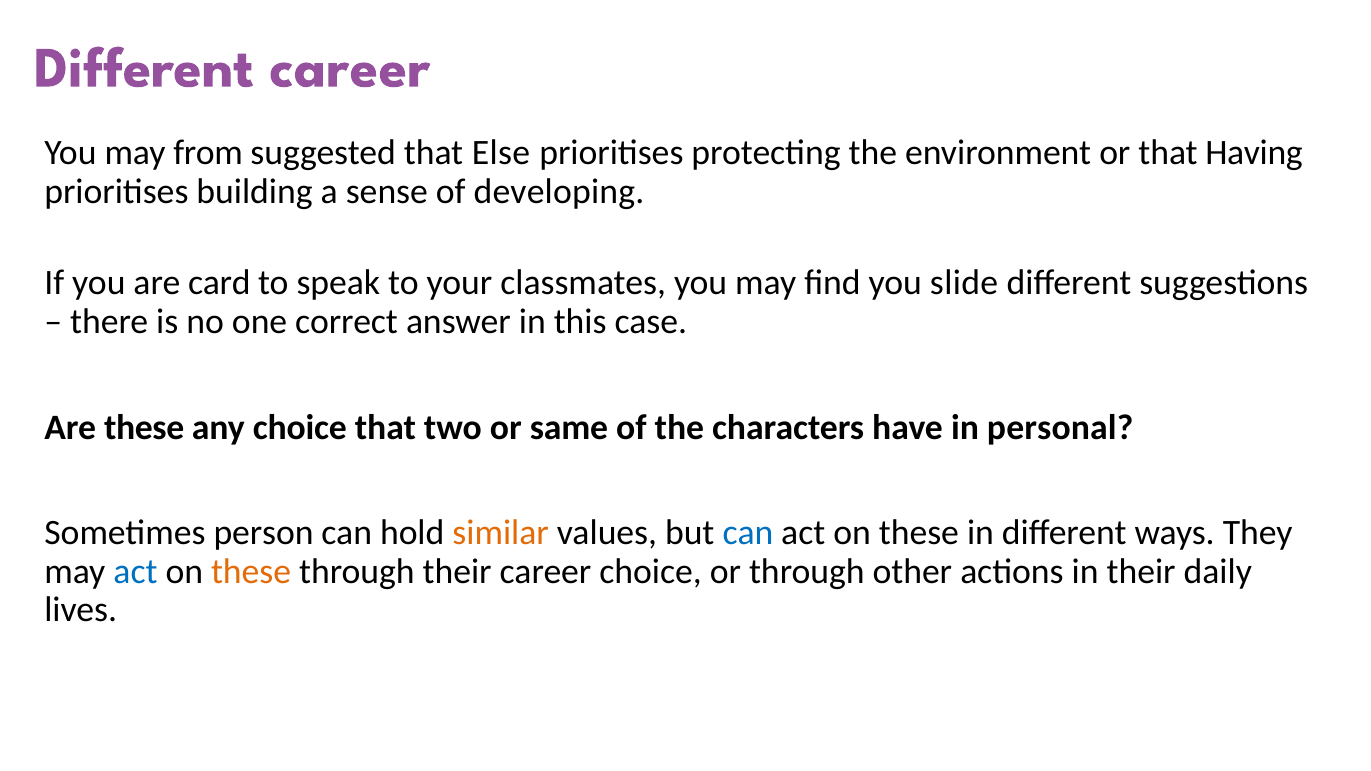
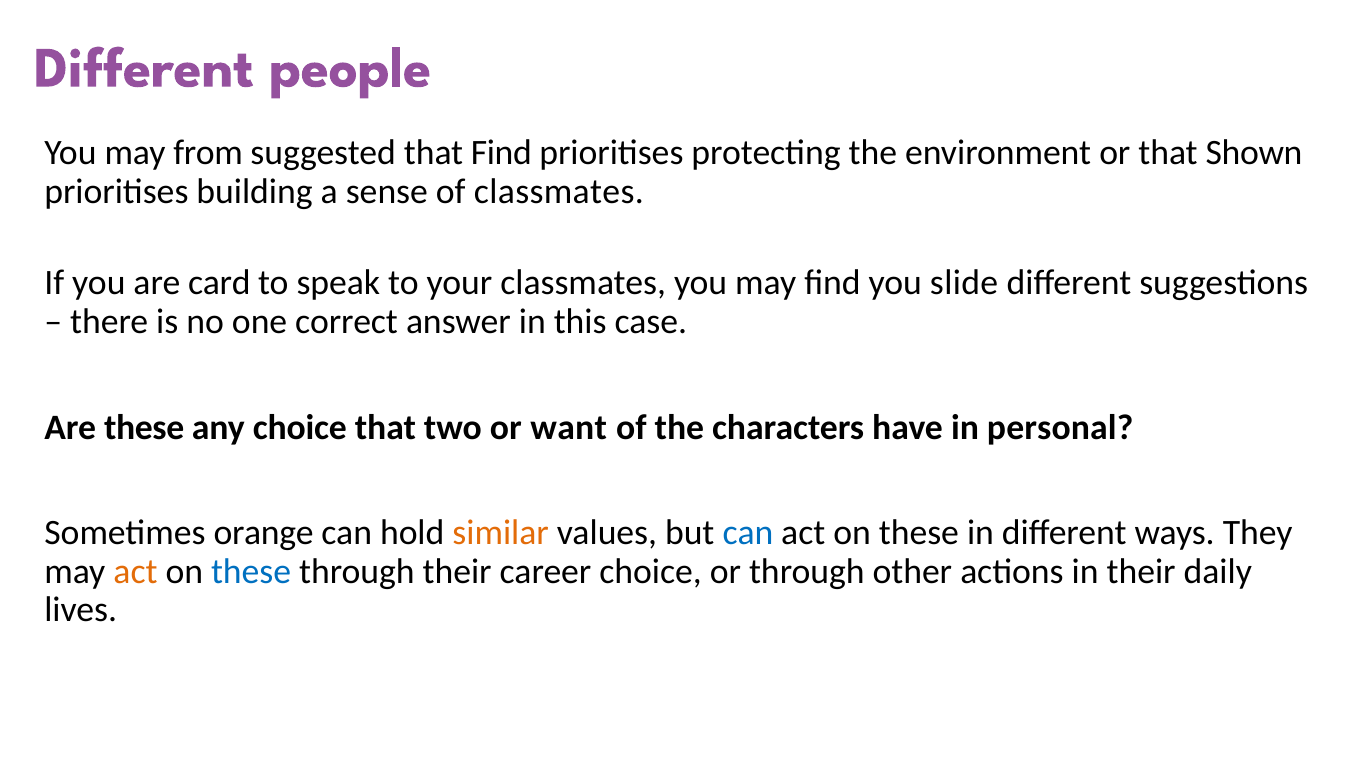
Different career: career -> people (350, 68)
that Else: Else -> Find (501, 153)
Having: Having -> Shown (1254, 153)
of developing: developing -> classmates (559, 192)
same: same -> want (569, 427)
person: person -> orange (264, 533)
act colour: blue -> orange (135, 572)
these colour: orange -> blue (251, 572)
